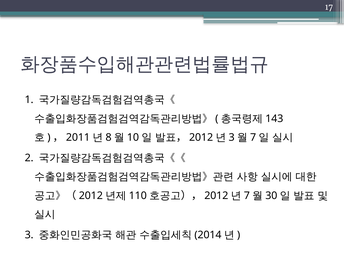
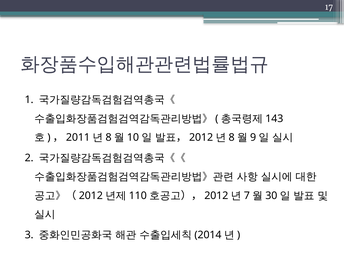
3: 3 -> 8 (232, 137)
7: 7 -> 9 (253, 137)
